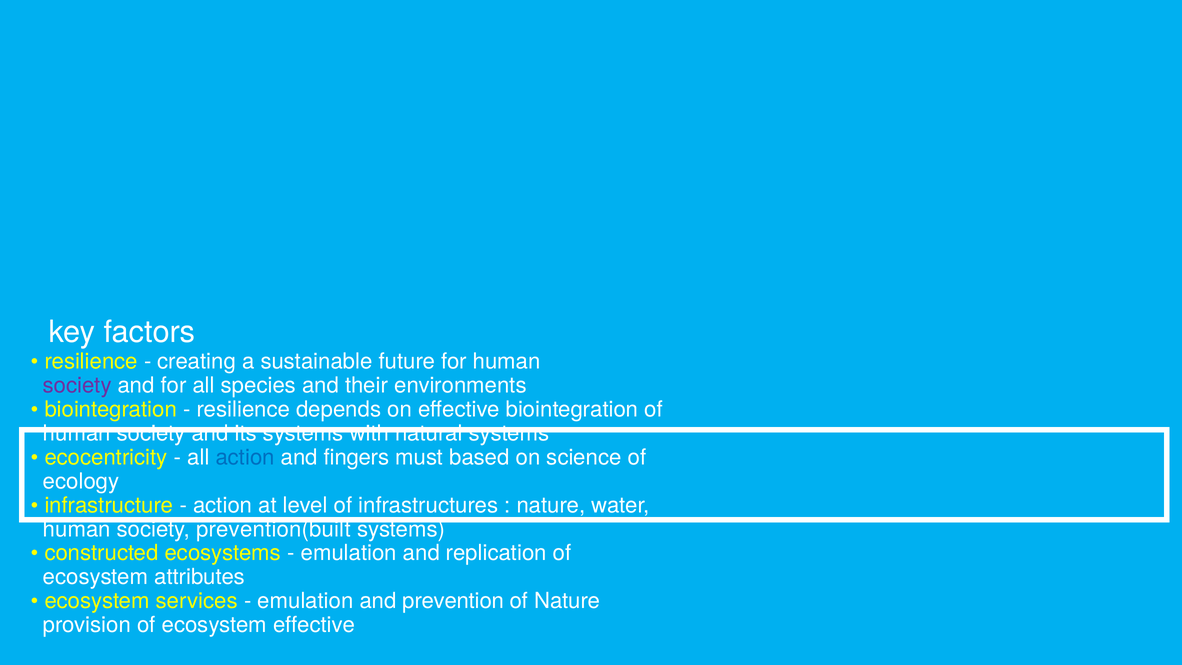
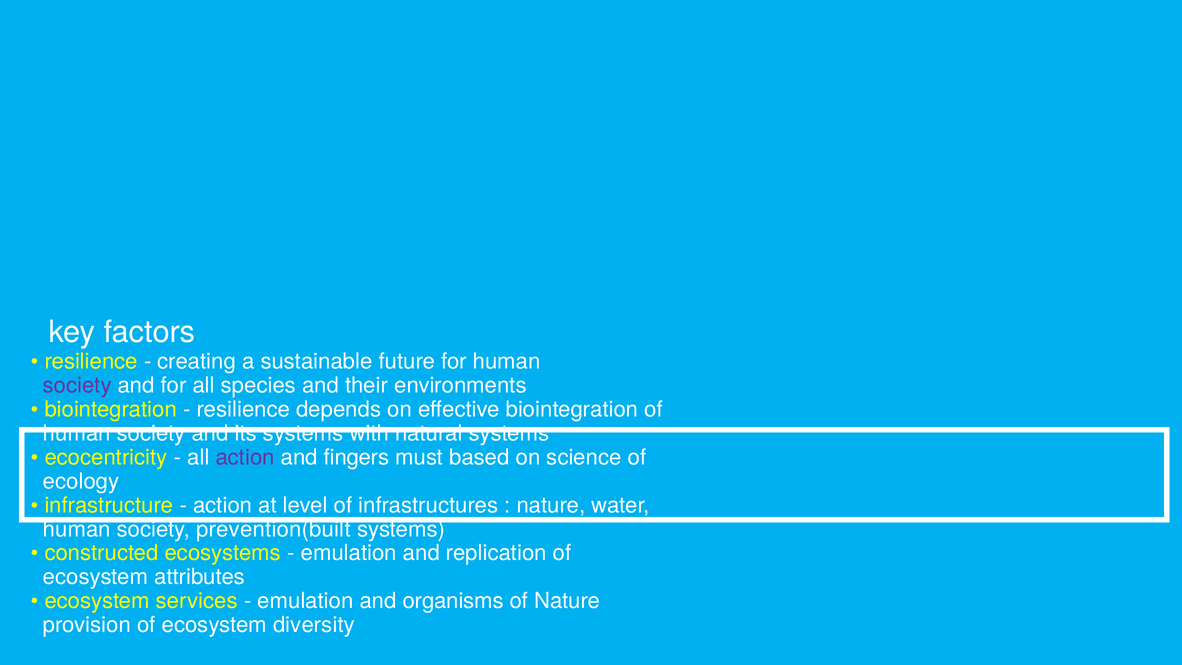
action colour: blue -> purple (245, 457)
prevention: prevention -> organisms (453, 601)
ecosystem effective: effective -> diversity (314, 625)
